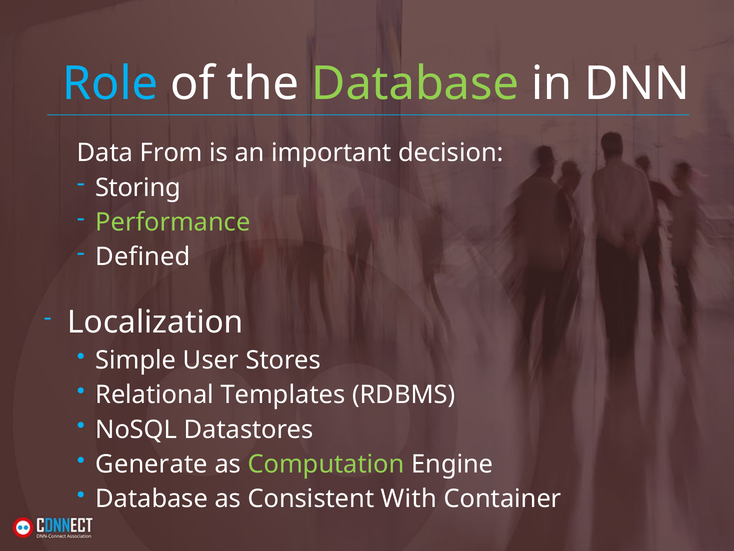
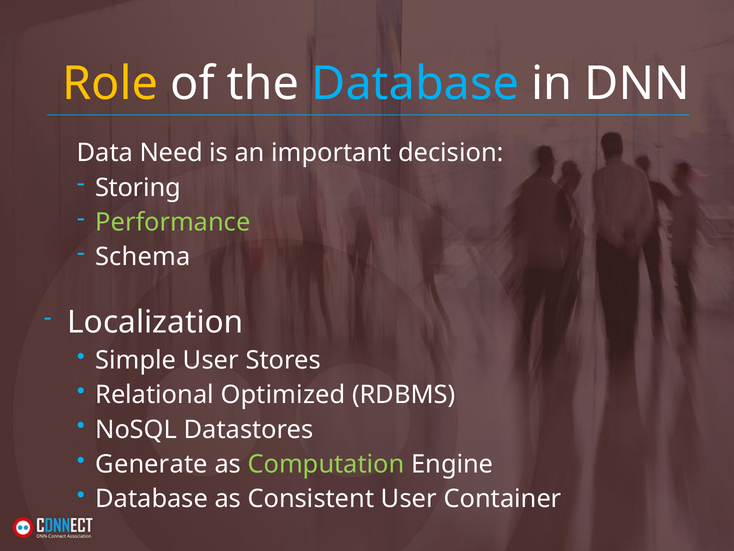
Role colour: light blue -> yellow (110, 84)
Database colour: light green -> light blue (415, 84)
From: From -> Need (171, 153)
Defined: Defined -> Schema (143, 257)
Templates: Templates -> Optimized (283, 395)
Consistent With: With -> User (409, 499)
